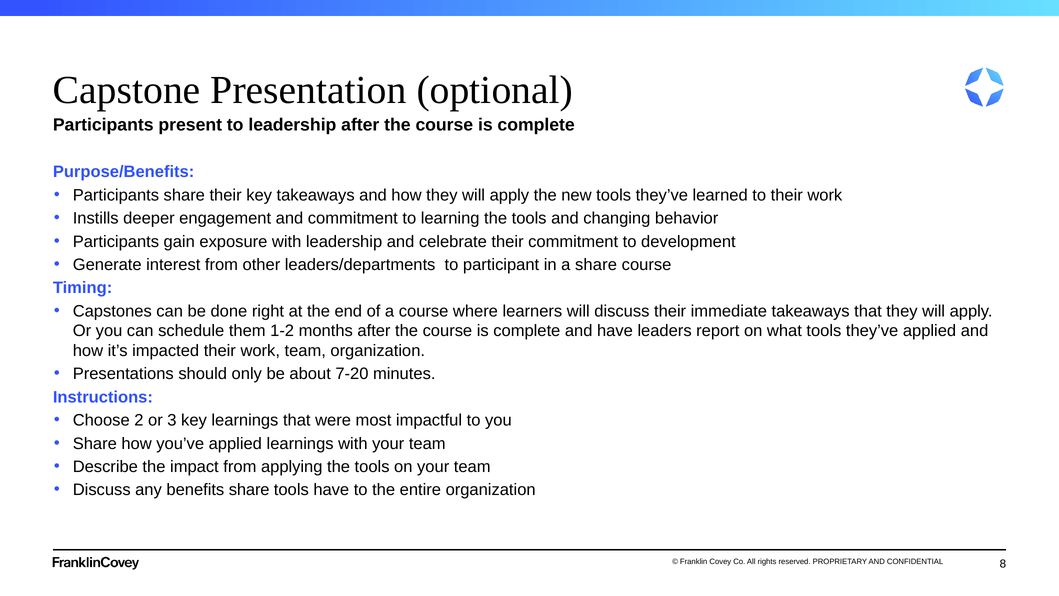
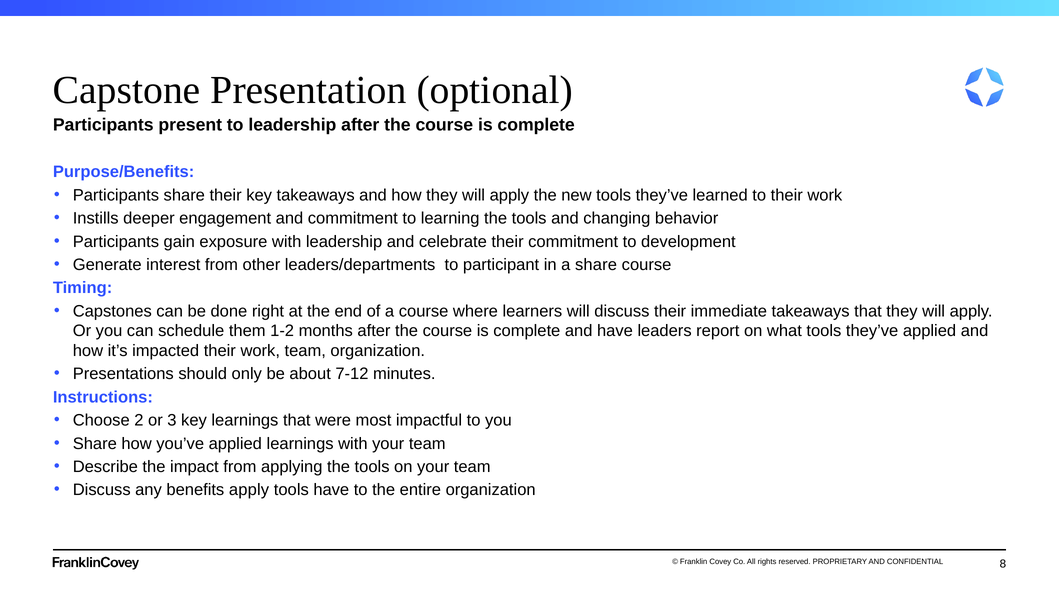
7-20: 7-20 -> 7-12 (352, 374)
benefits share: share -> apply (249, 490)
